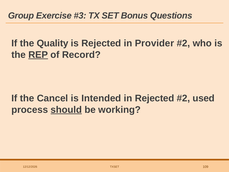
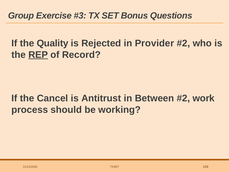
Intended: Intended -> Antitrust (101, 98)
in Rejected: Rejected -> Between (155, 98)
used: used -> work (204, 98)
should underline: present -> none (66, 110)
